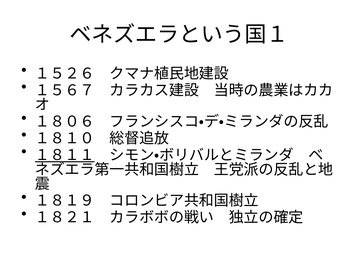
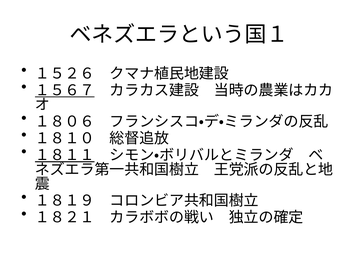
１５６７ underline: none -> present (65, 91)
